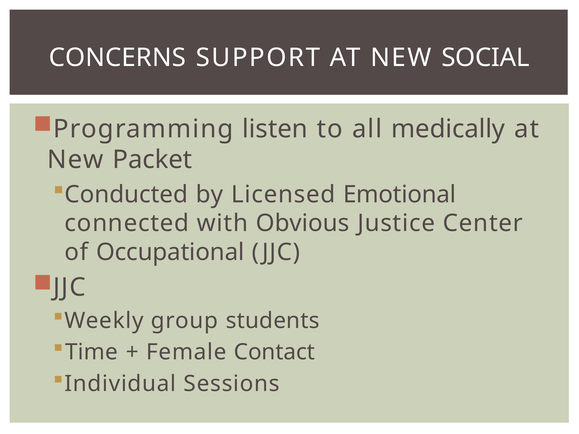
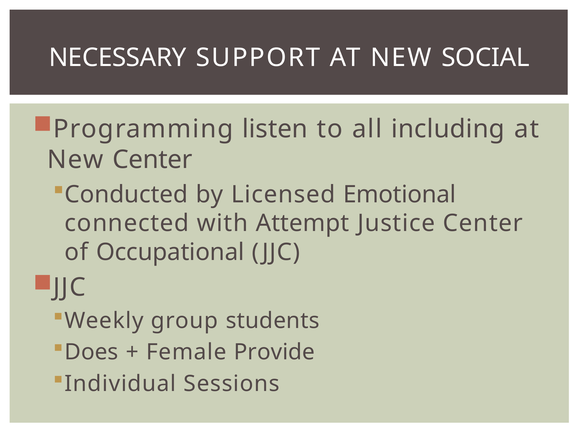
CONCERNS: CONCERNS -> NECESSARY (118, 58)
medically: medically -> including (448, 129)
New Packet: Packet -> Center (152, 160)
Obvious: Obvious -> Attempt (303, 224)
Time: Time -> Does (92, 352)
Contact: Contact -> Provide (274, 352)
